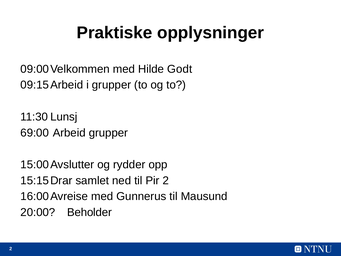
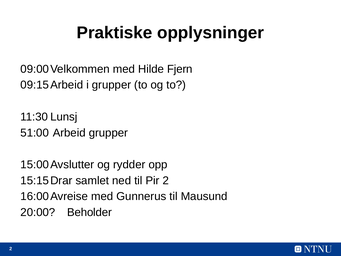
Godt: Godt -> Fjern (180, 69)
69:00: 69:00 -> 51:00 (35, 133)
